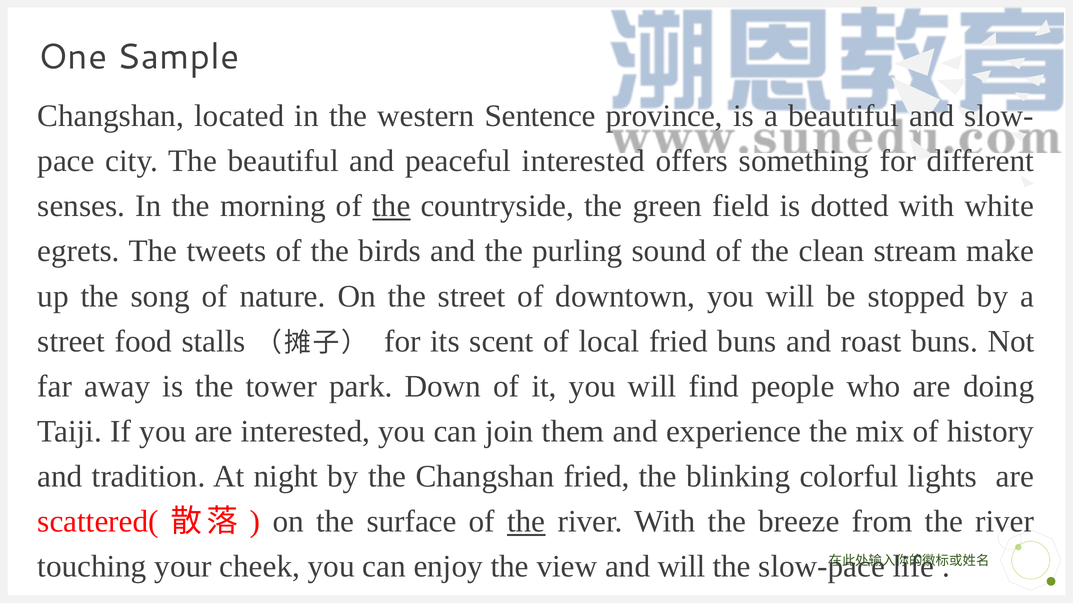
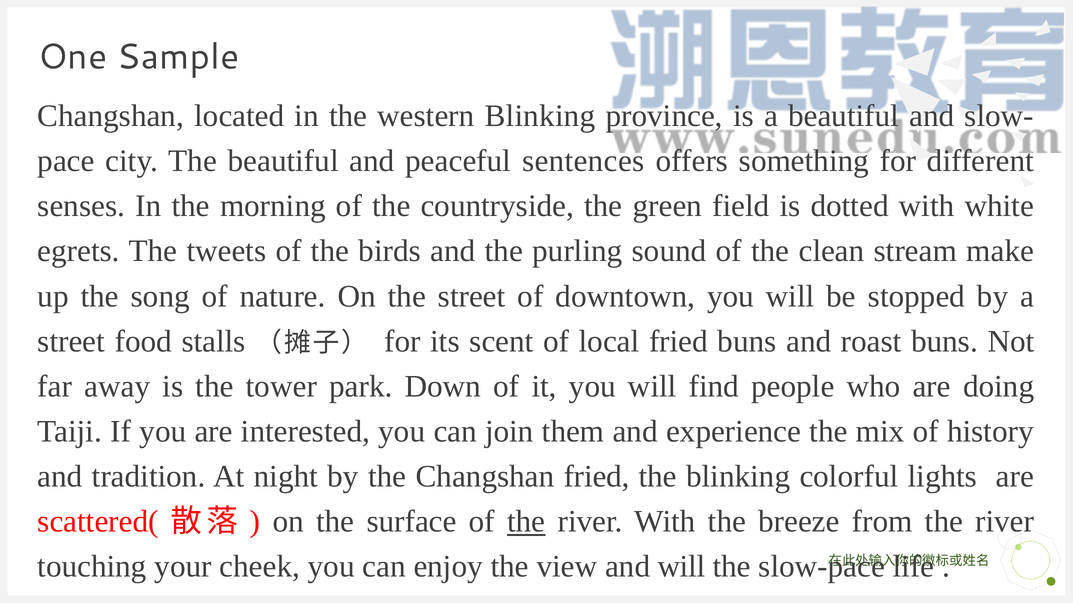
western Sentence: Sentence -> Blinking (540, 116)
peaceful interested: interested -> sentences (583, 161)
the underline: present -> none (391, 206)
